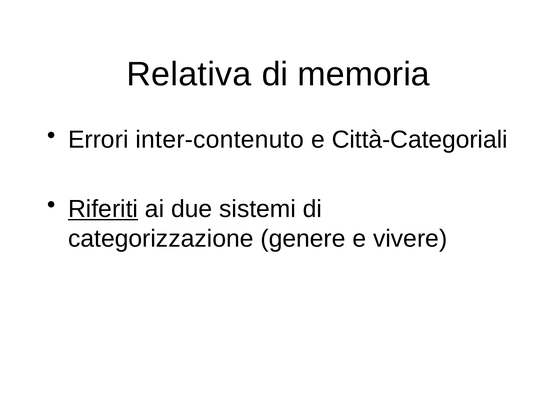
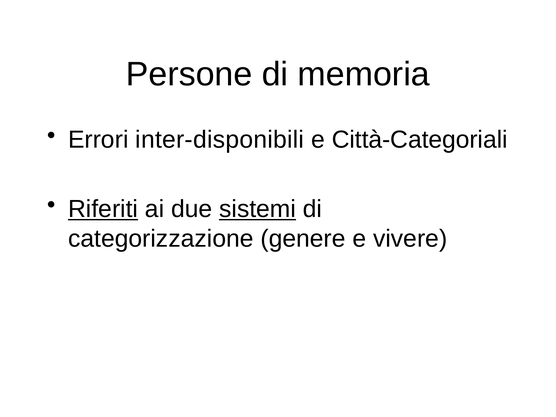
Relativa: Relativa -> Persone (189, 74)
inter-contenuto: inter-contenuto -> inter-disponibili (220, 140)
sistemi underline: none -> present (258, 209)
